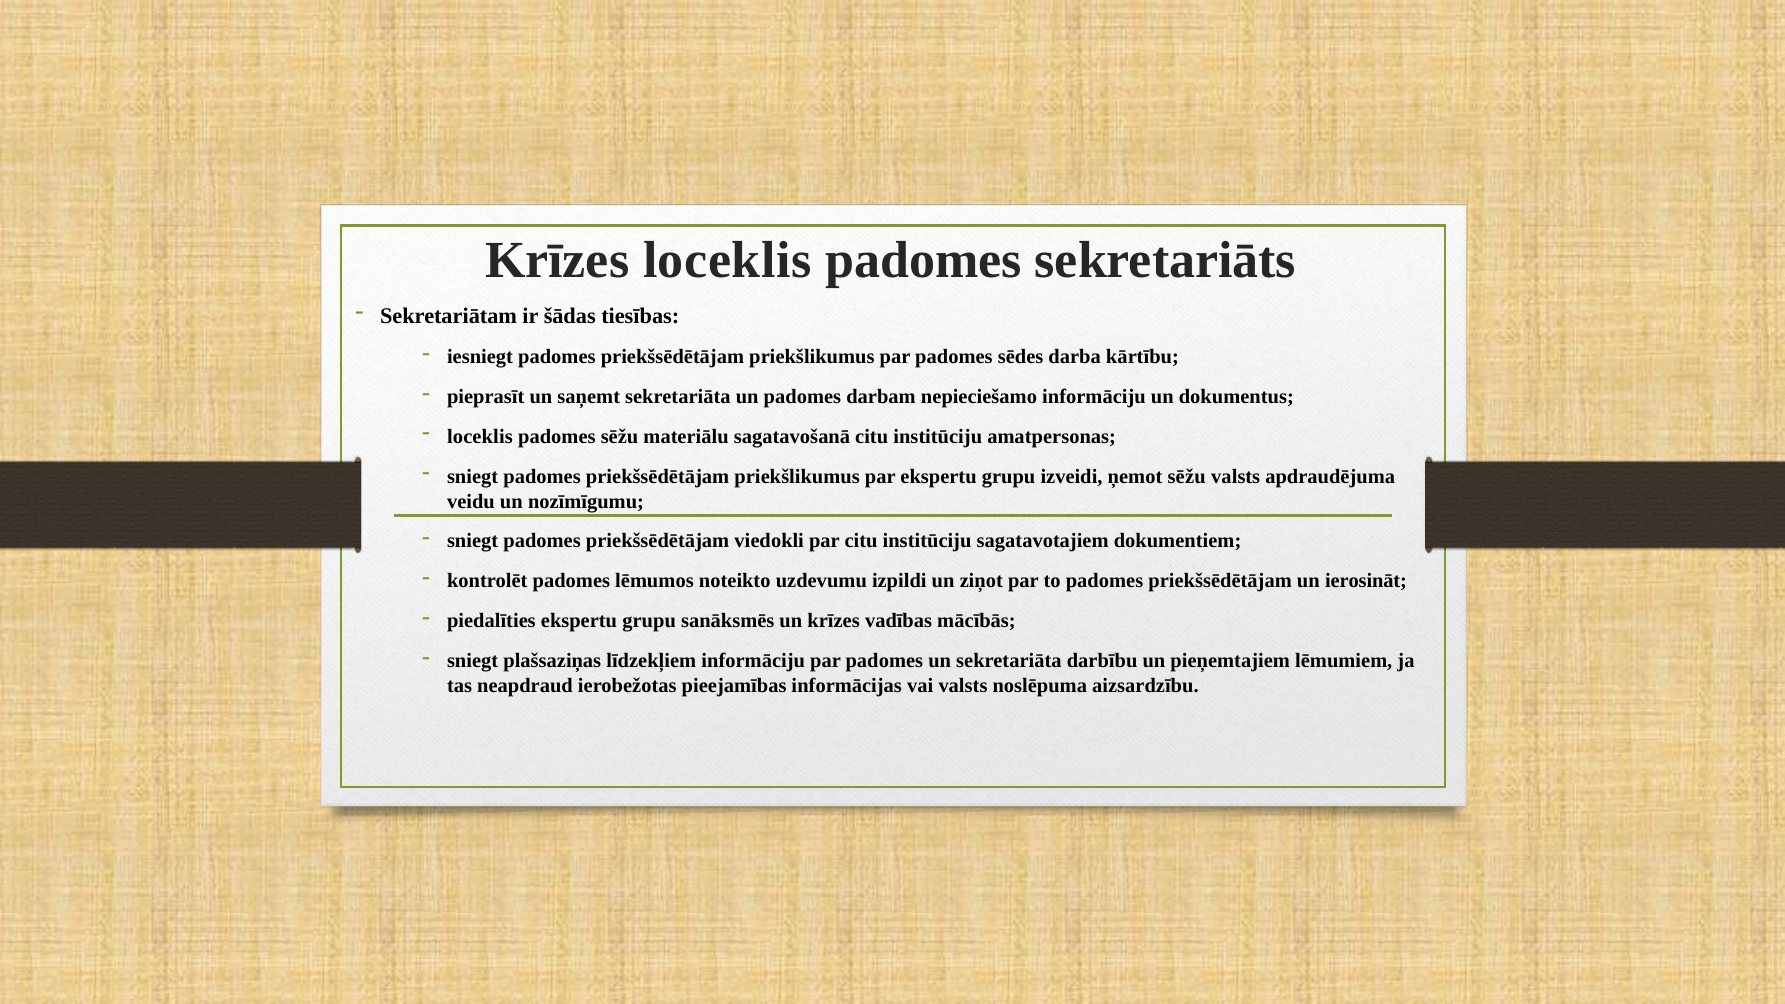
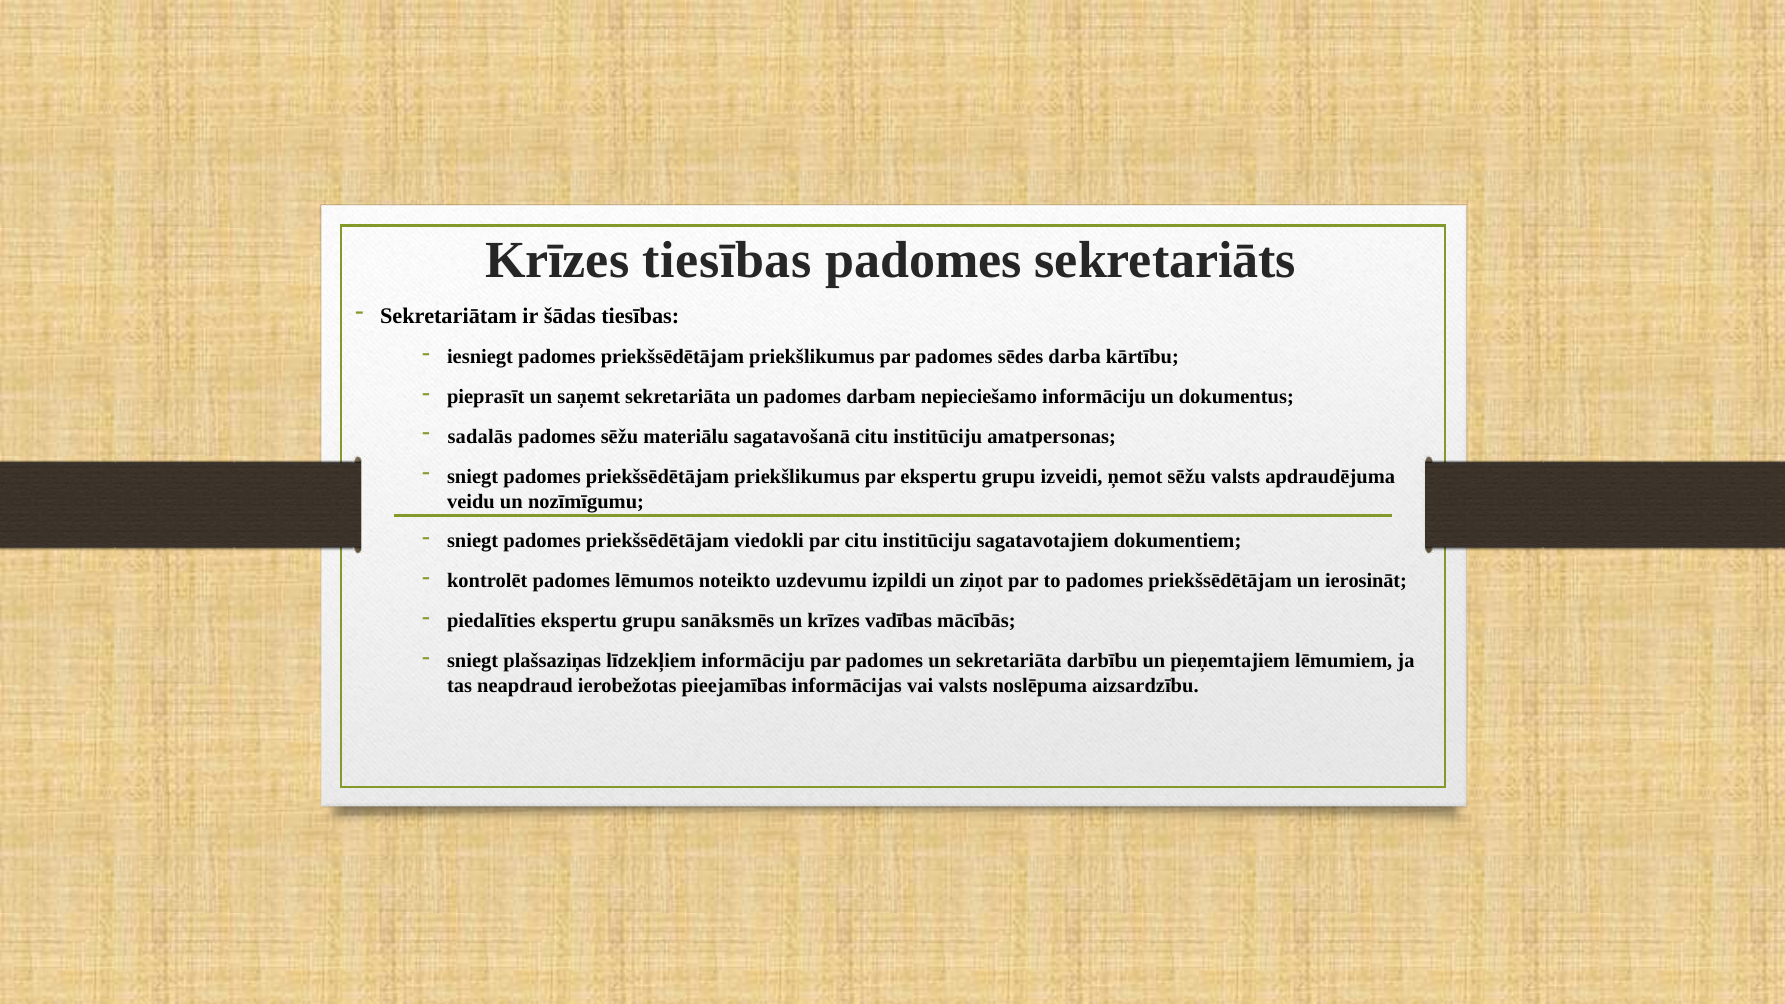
Krīzes loceklis: loceklis -> tiesības (727, 260)
loceklis: loceklis -> sadalās (480, 437)
